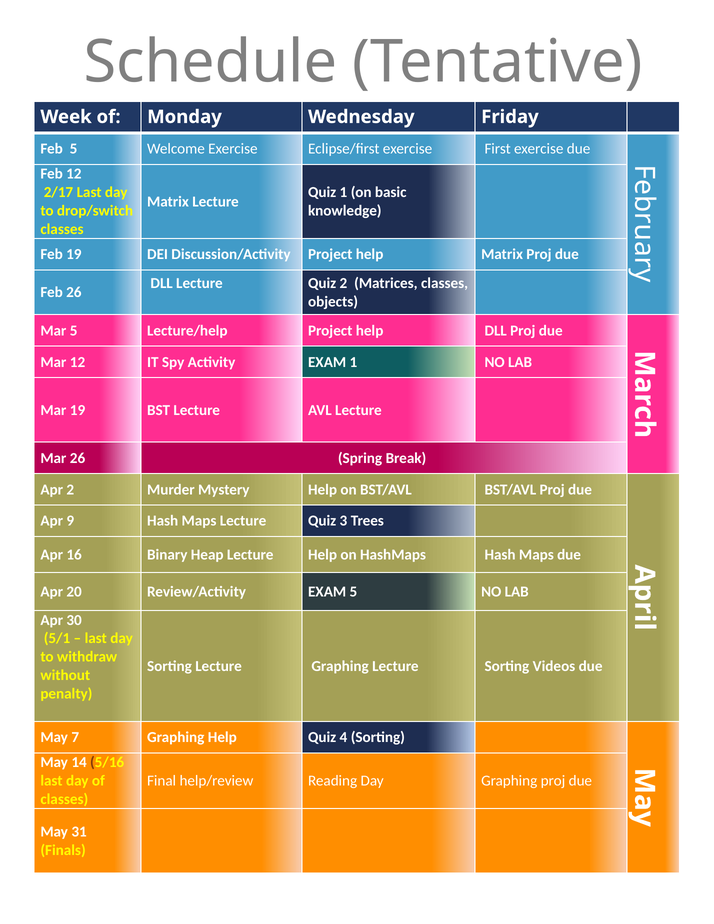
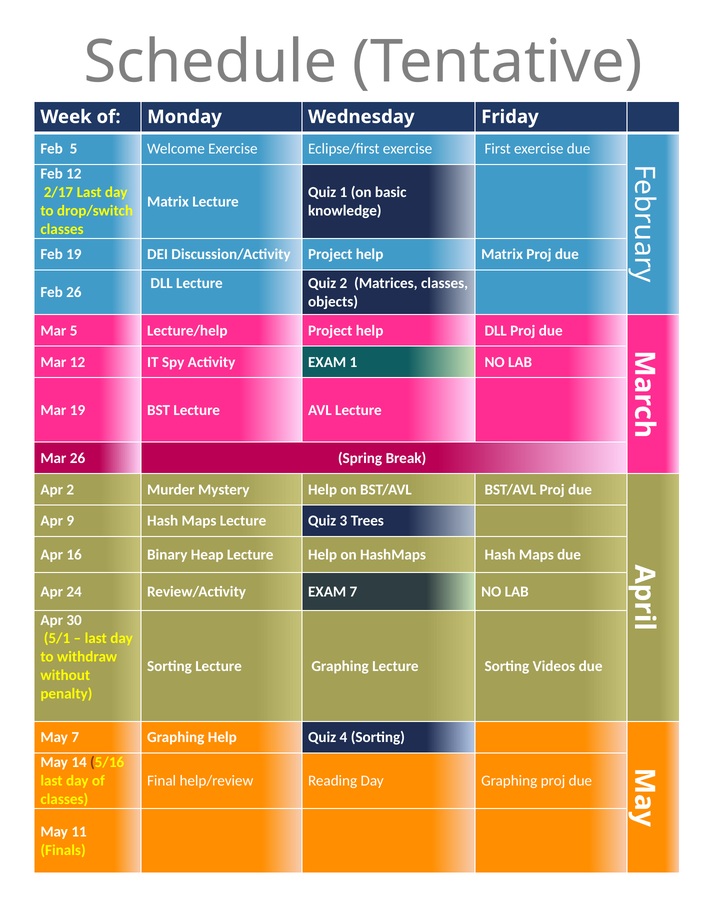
20: 20 -> 24 (74, 592)
EXAM 5: 5 -> 7 (353, 592)
31: 31 -> 11 (79, 832)
